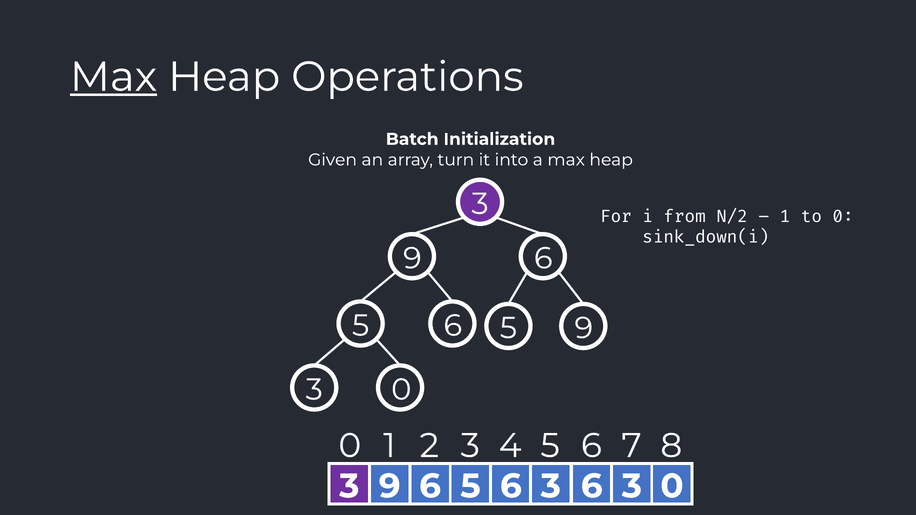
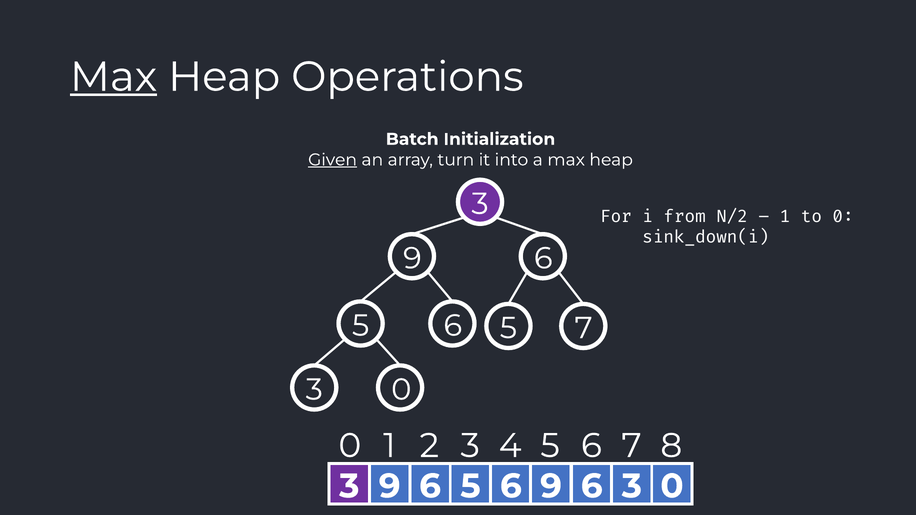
Given underline: none -> present (333, 160)
5 9: 9 -> 7 (584, 328)
6 5 6 3: 3 -> 9 (551, 486)
